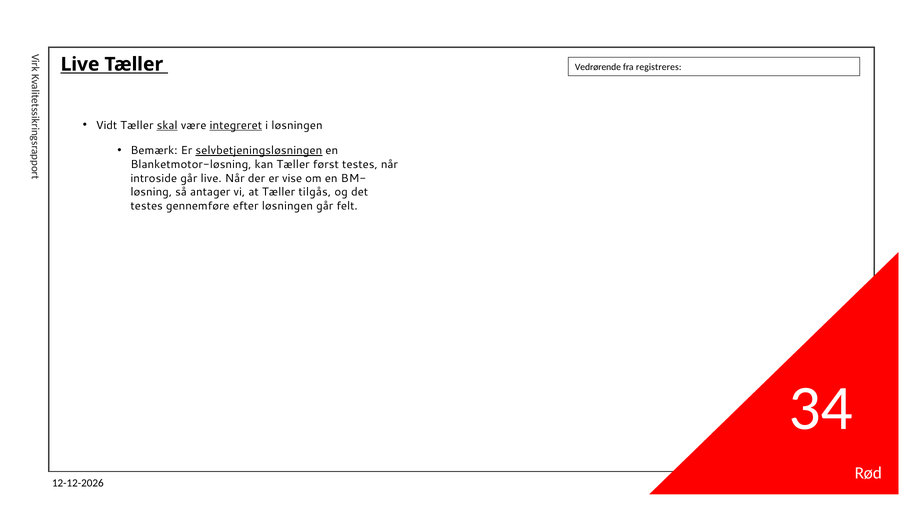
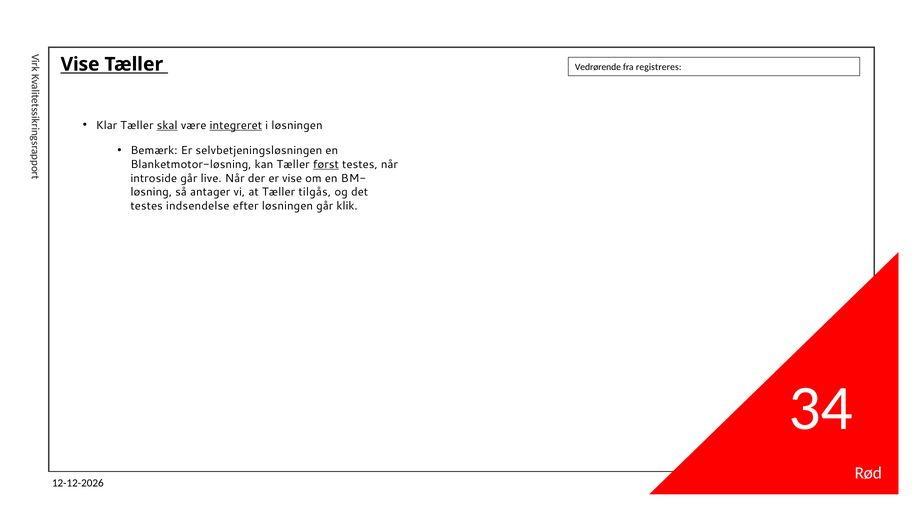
Live: Live -> Vise (80, 64)
Vidt: Vidt -> Klar (107, 125)
selvbetjeningsløsningen underline: present -> none (259, 151)
først underline: none -> present (326, 164)
gennemføre: gennemføre -> indsendelse (198, 206)
felt: felt -> klik (347, 206)
